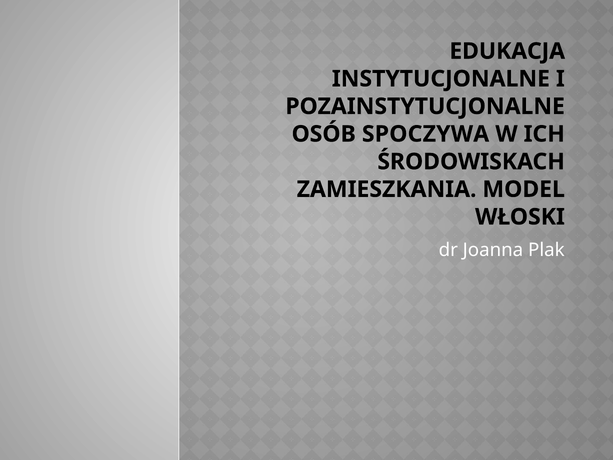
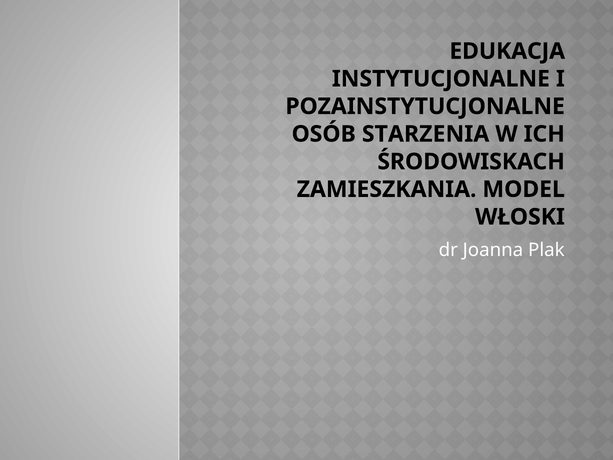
SPOCZYWA: SPOCZYWA -> STARZENIA (426, 134)
